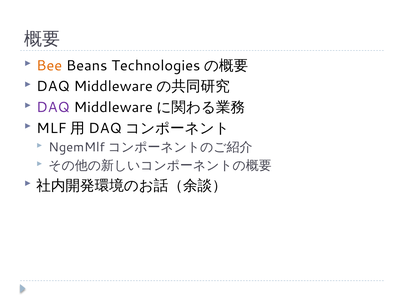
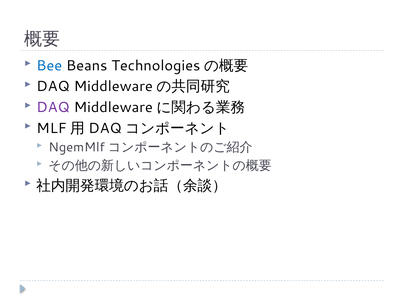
Bee colour: orange -> blue (49, 66)
